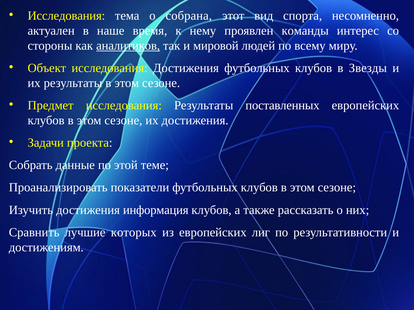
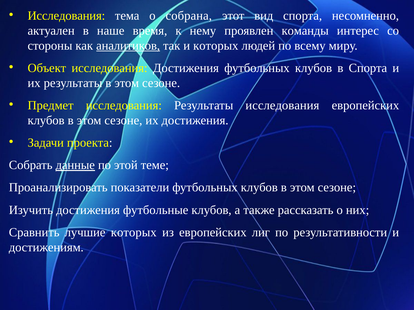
и мировой: мировой -> которых (216, 46)
в Звезды: Звезды -> Спорта (368, 68)
Результаты поставленных: поставленных -> исследования (282, 106)
данные underline: none -> present (75, 165)
информация: информация -> футбольные (156, 210)
